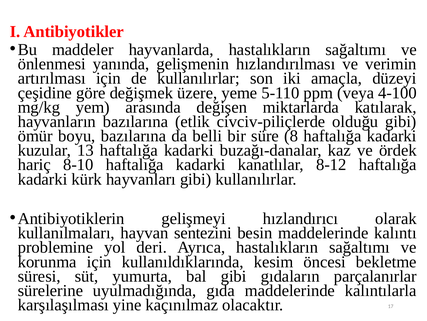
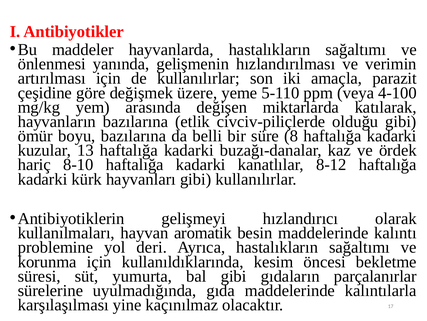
düzeyi: düzeyi -> parazit (394, 78)
sentezini: sentezini -> aromatik (203, 233)
